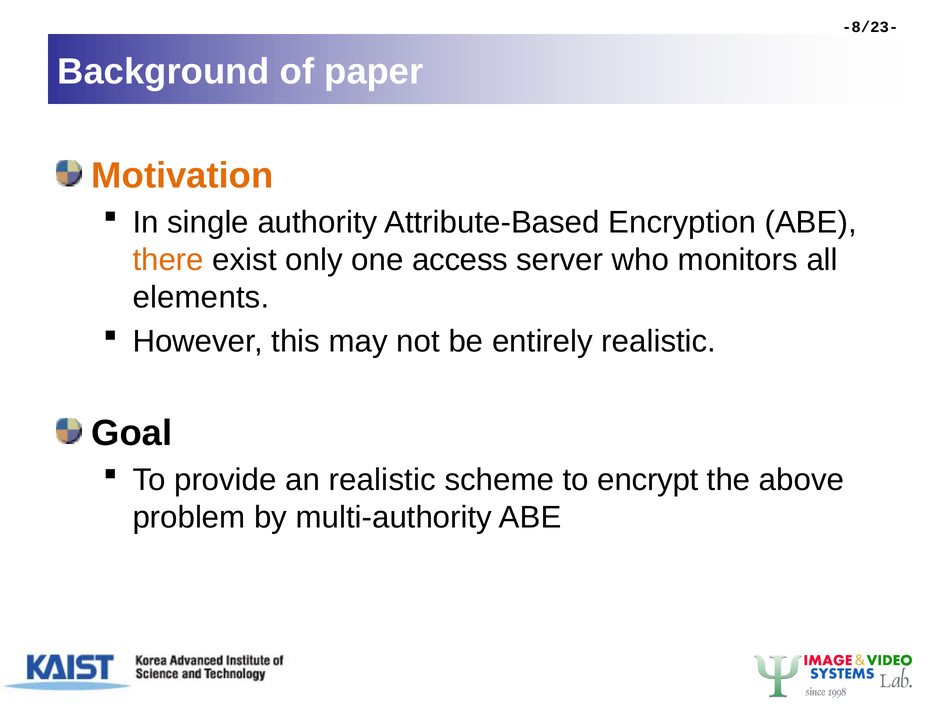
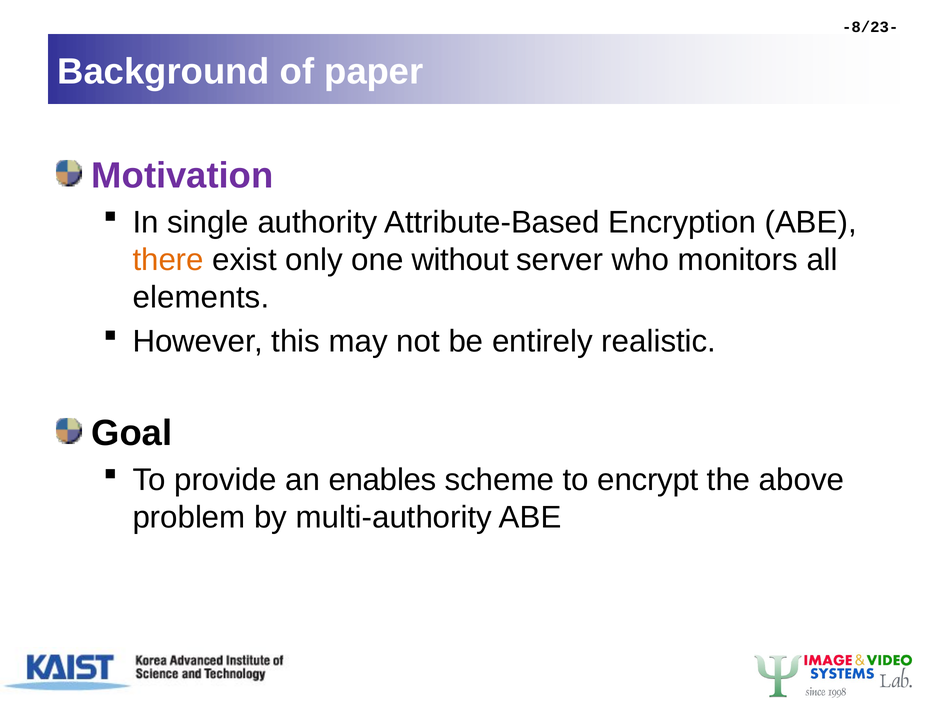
Motivation colour: orange -> purple (182, 176)
access: access -> without (460, 260)
an realistic: realistic -> enables (383, 480)
